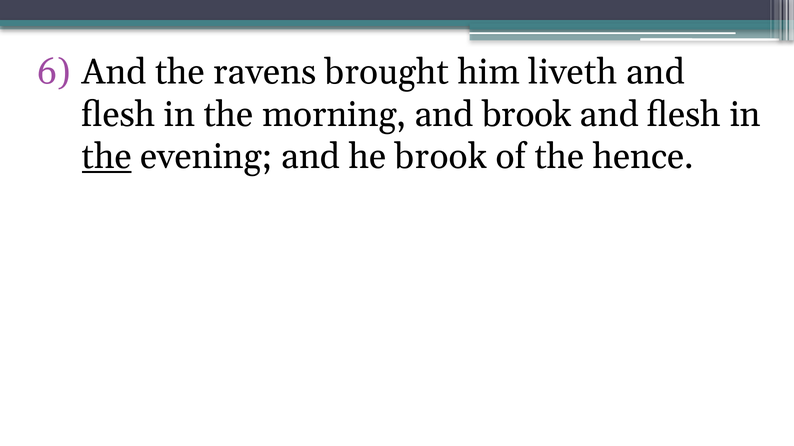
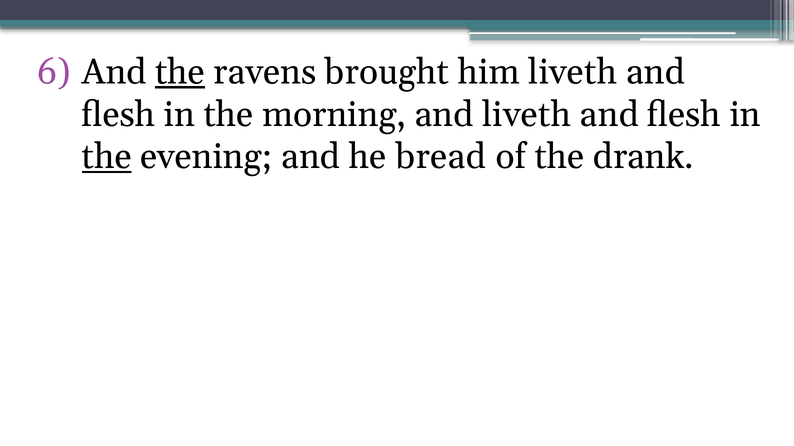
the underline: none -> present (180, 72)
and brook: brook -> liveth (527, 115)
he brook: brook -> bread (441, 157)
hence: hence -> drank (643, 157)
